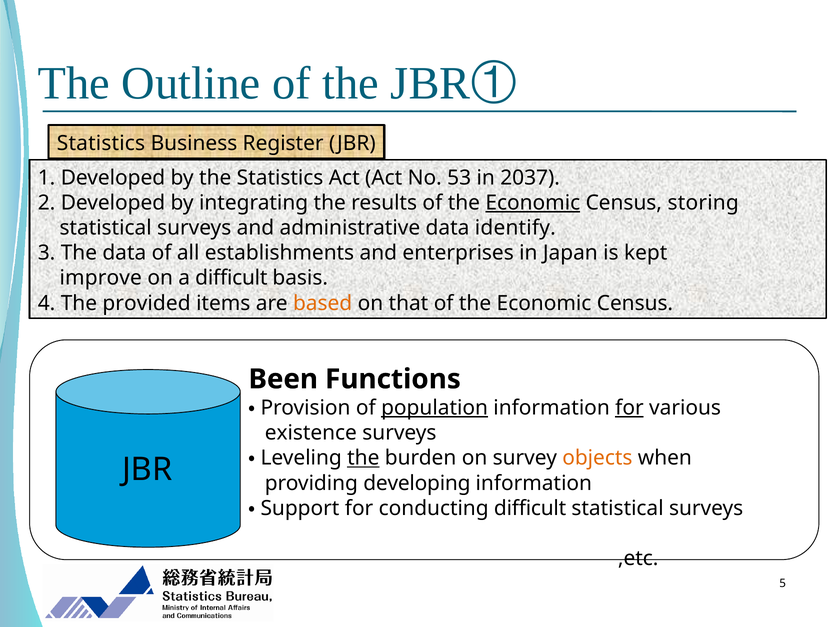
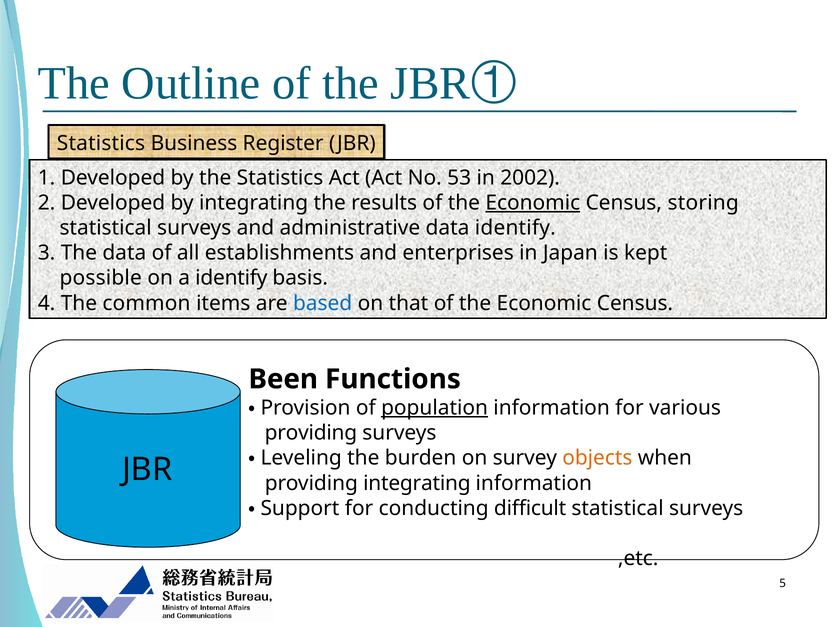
2037: 2037 -> 2002 (530, 178)
improve: improve -> possible (101, 278)
a difficult: difficult -> identify (231, 278)
provided: provided -> common (146, 303)
based colour: orange -> blue (323, 303)
for underline: present -> none (629, 408)
existence: existence -> providing (311, 433)
the underline: present -> none (363, 458)
providing developing: developing -> integrating (417, 483)
